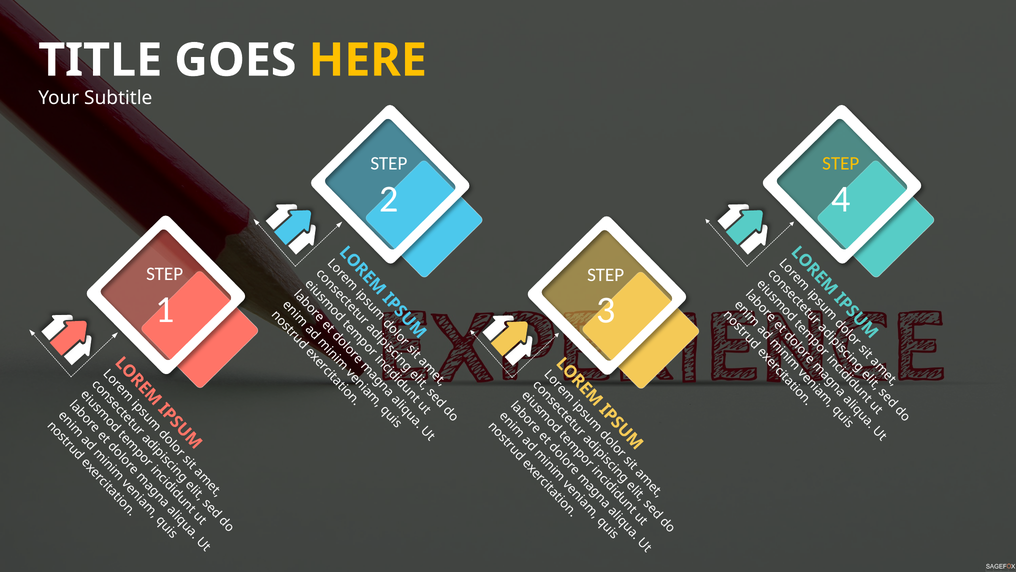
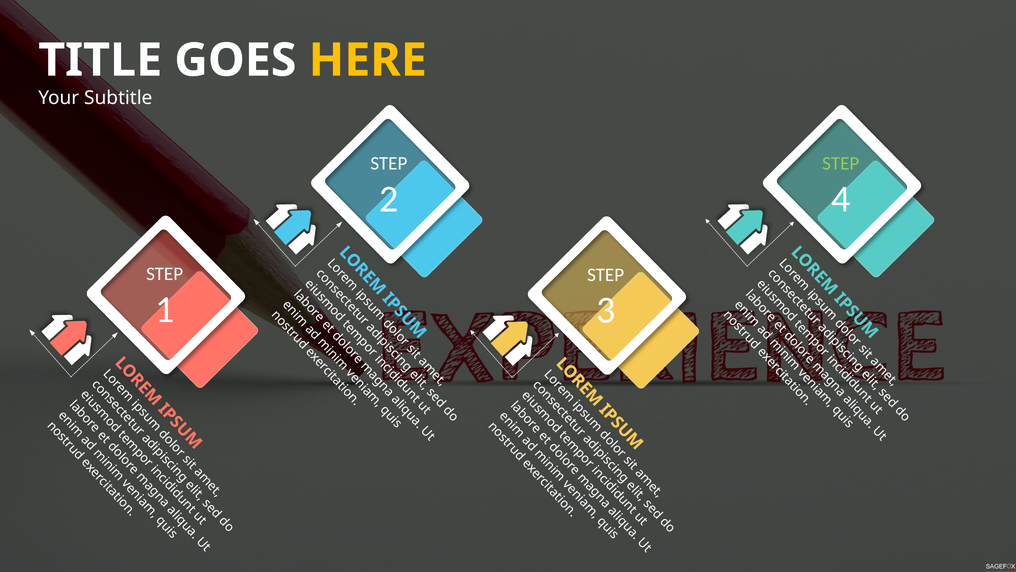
STEP colour: yellow -> light green (841, 163)
